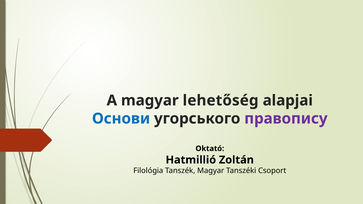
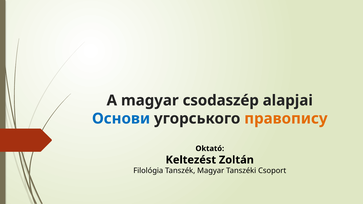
lehetőség: lehetőség -> csodaszép (221, 101)
правопису colour: purple -> orange (286, 119)
Hatmillió: Hatmillió -> Keltezést (191, 160)
